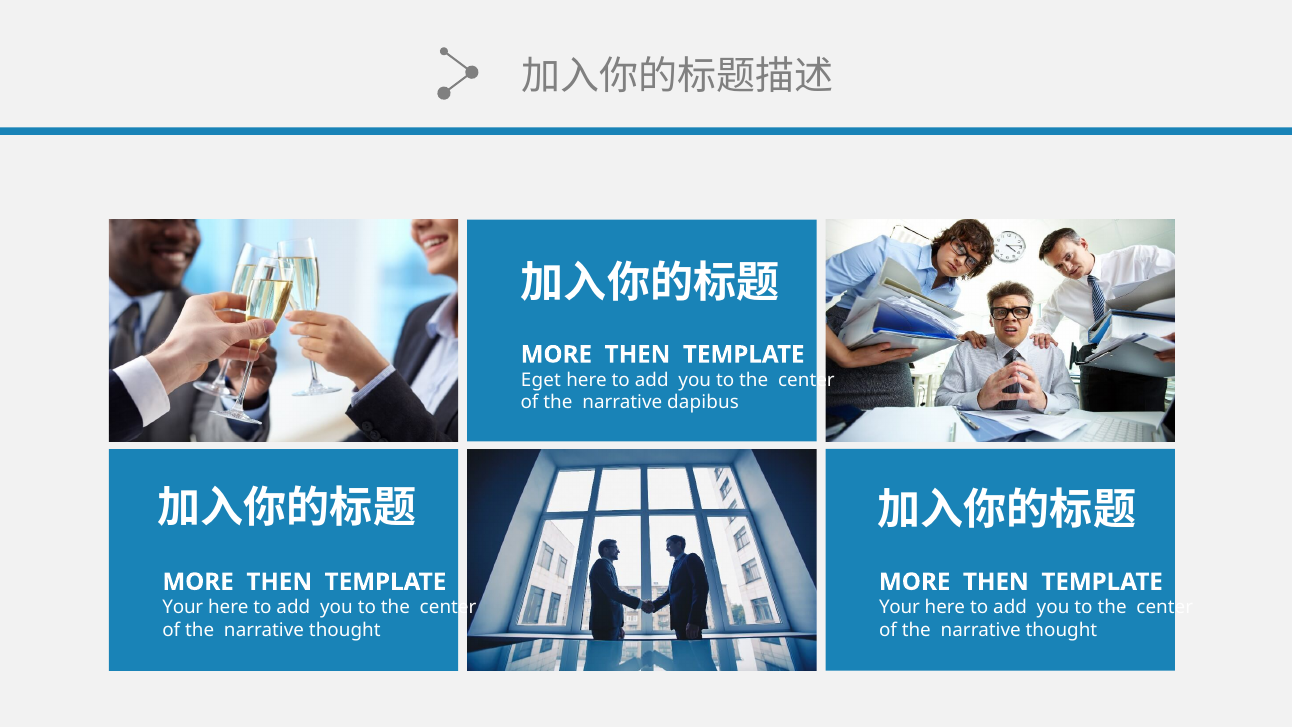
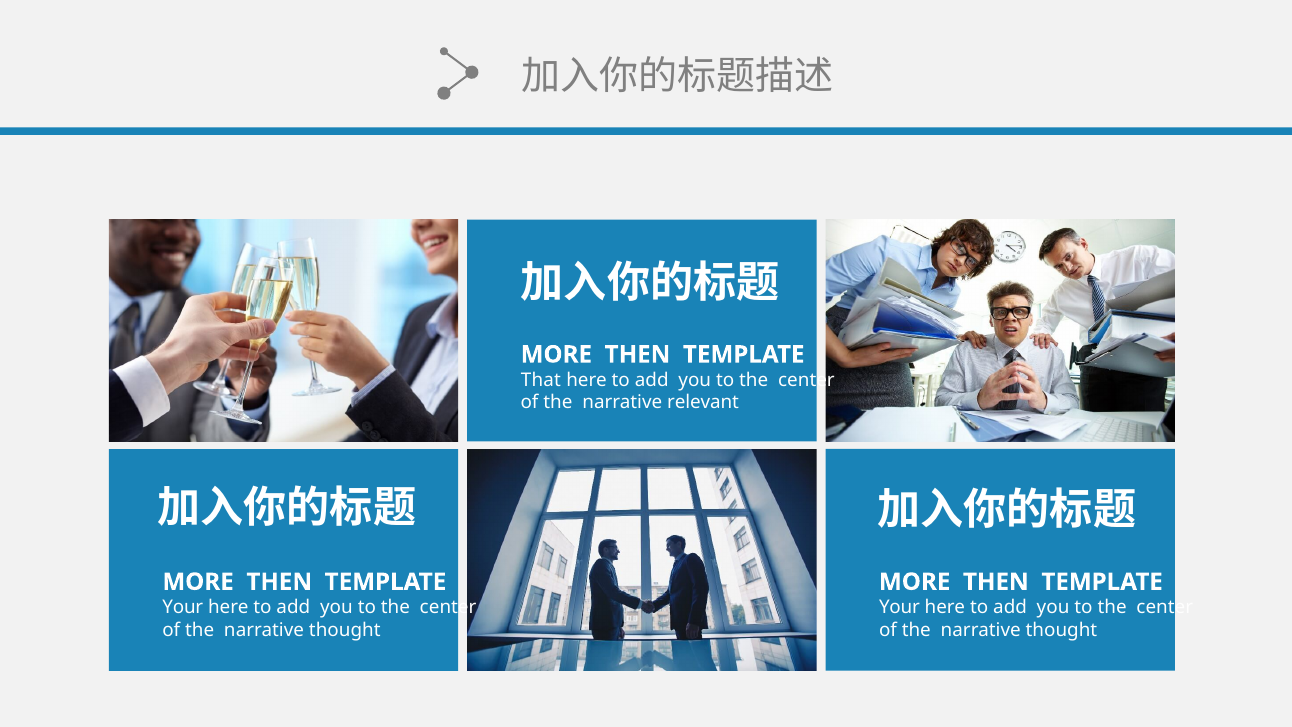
Eget: Eget -> That (541, 380)
dapibus: dapibus -> relevant (703, 403)
